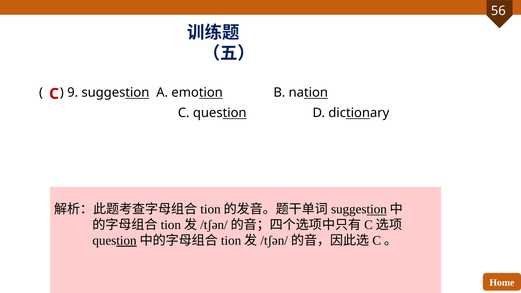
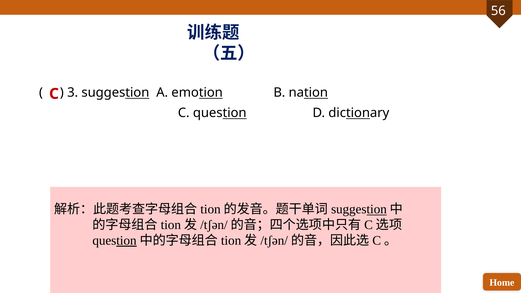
9: 9 -> 3 (73, 93)
